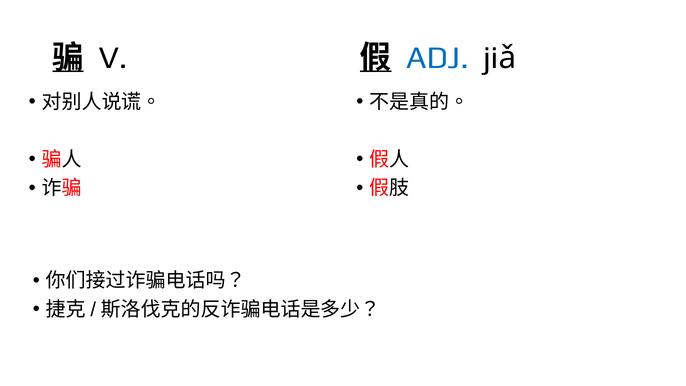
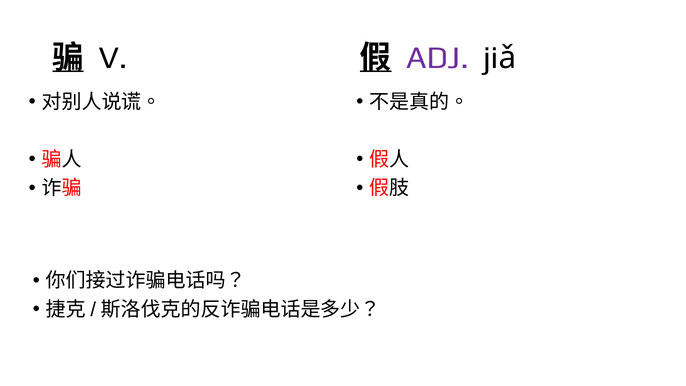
ADJ colour: blue -> purple (437, 58)
